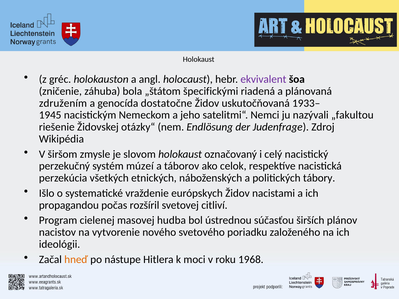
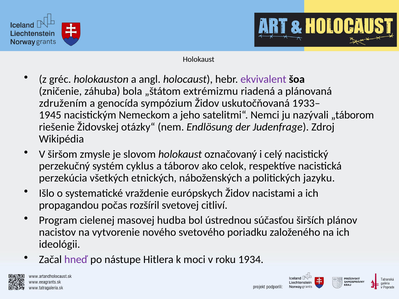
špecifickými: špecifickými -> extrémizmu (211, 91)
dostatočne: dostatočne -> sympózium (167, 103)
„fakultou: „fakultou -> „táborom (352, 115)
múzeí: múzeí -> cyklus (140, 166)
tábory: tábory -> jazyku (319, 178)
hneď colour: orange -> purple (76, 260)
1968: 1968 -> 1934 (251, 260)
